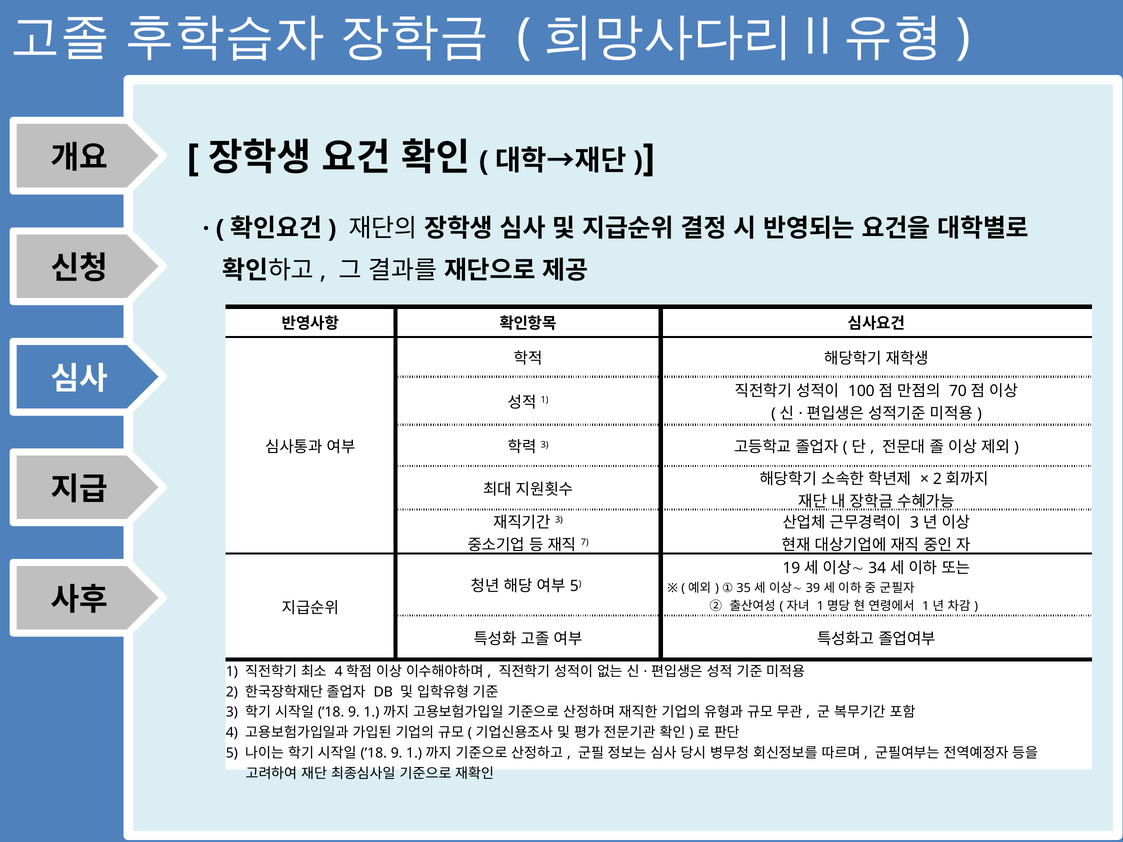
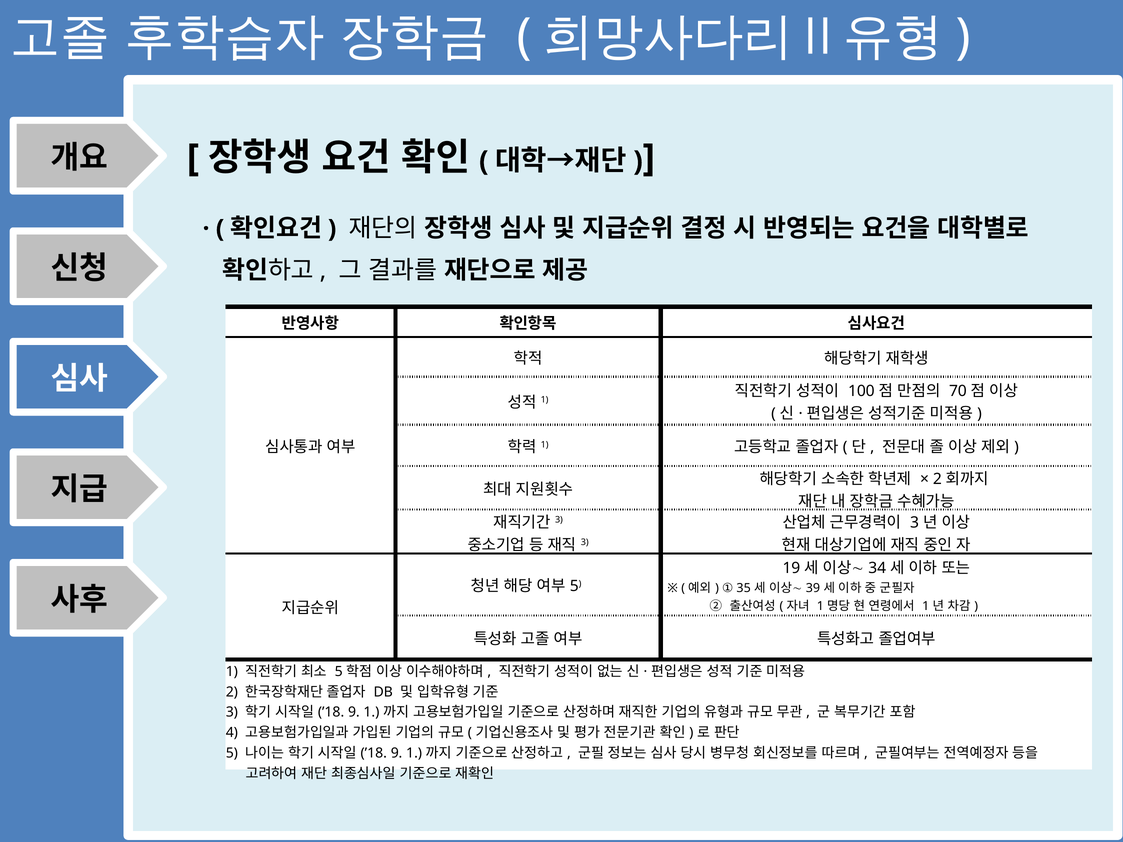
3: 3 -> 1 (545, 445)
7: 7 -> 3 (585, 543)
4: 4 -> 5 (339, 672)
